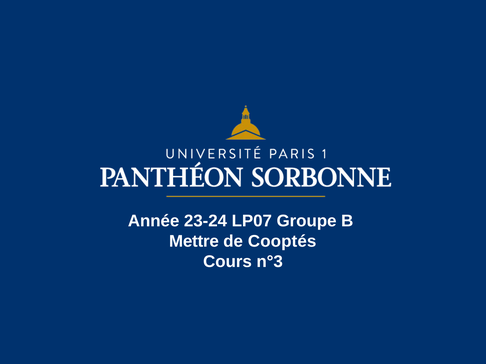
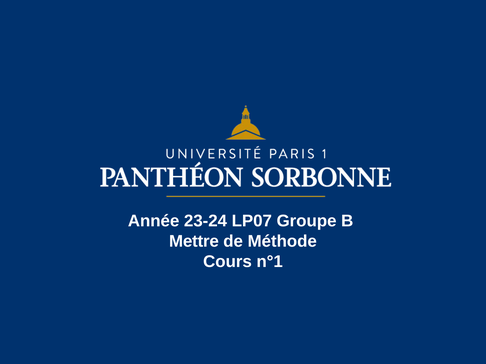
Cooptés: Cooptés -> Méthode (282, 242)
n°3: n°3 -> n°1 (270, 262)
